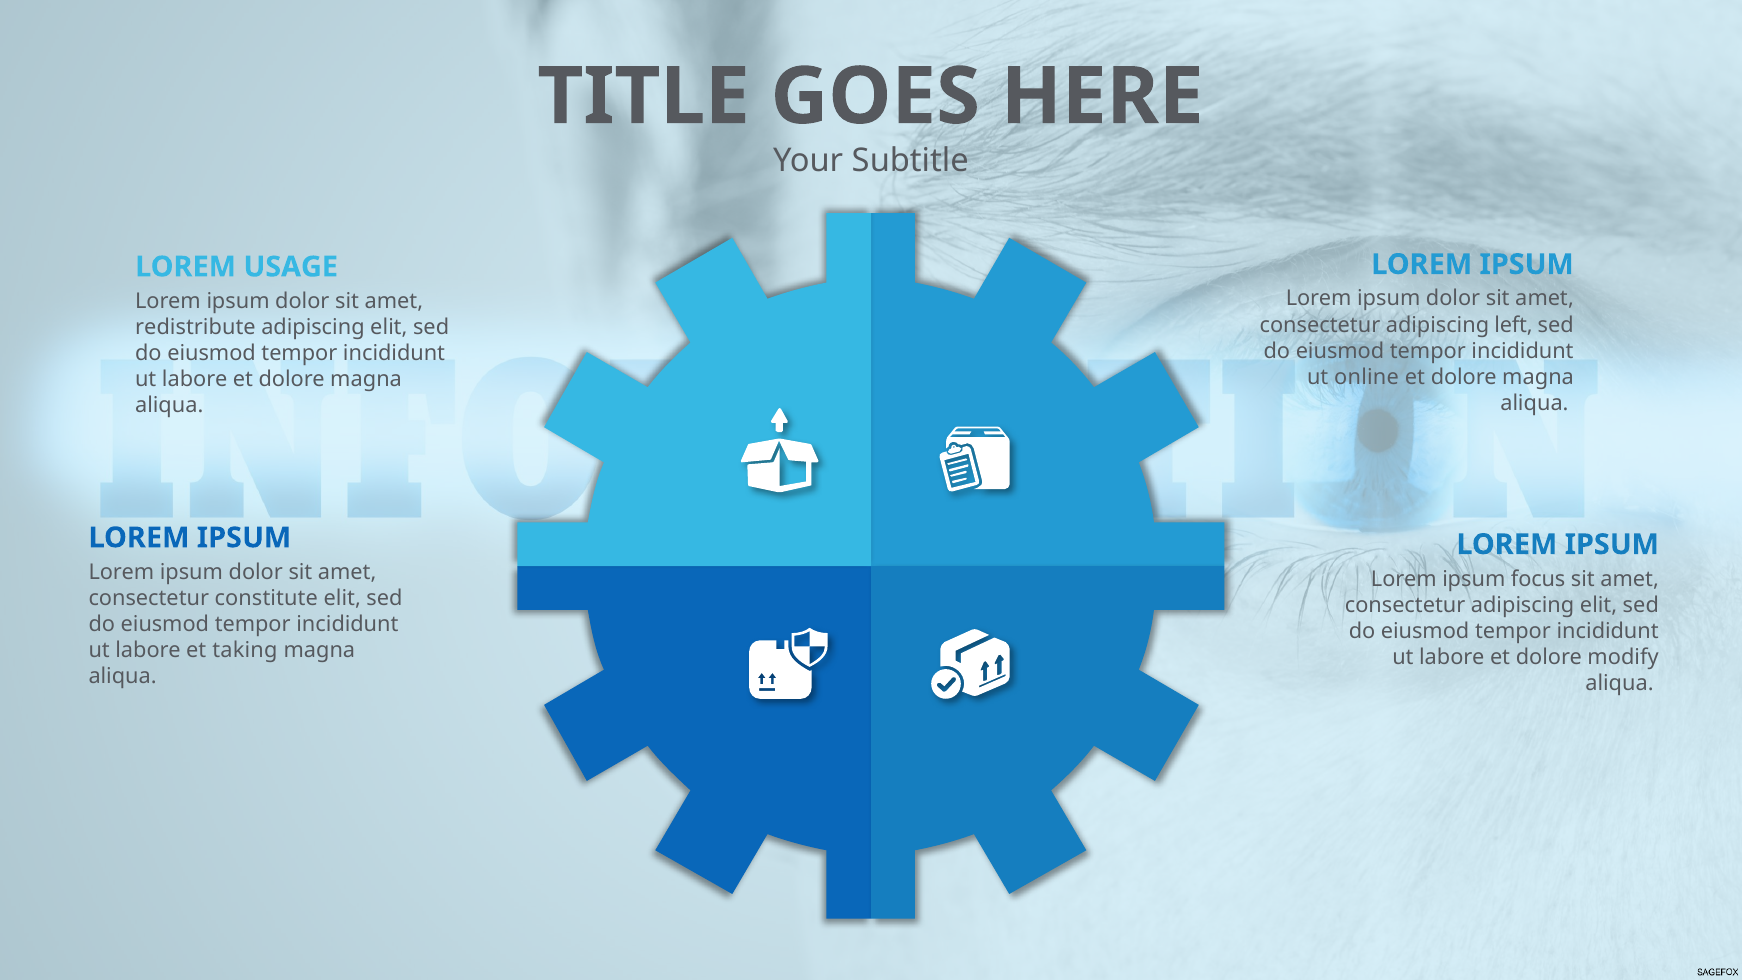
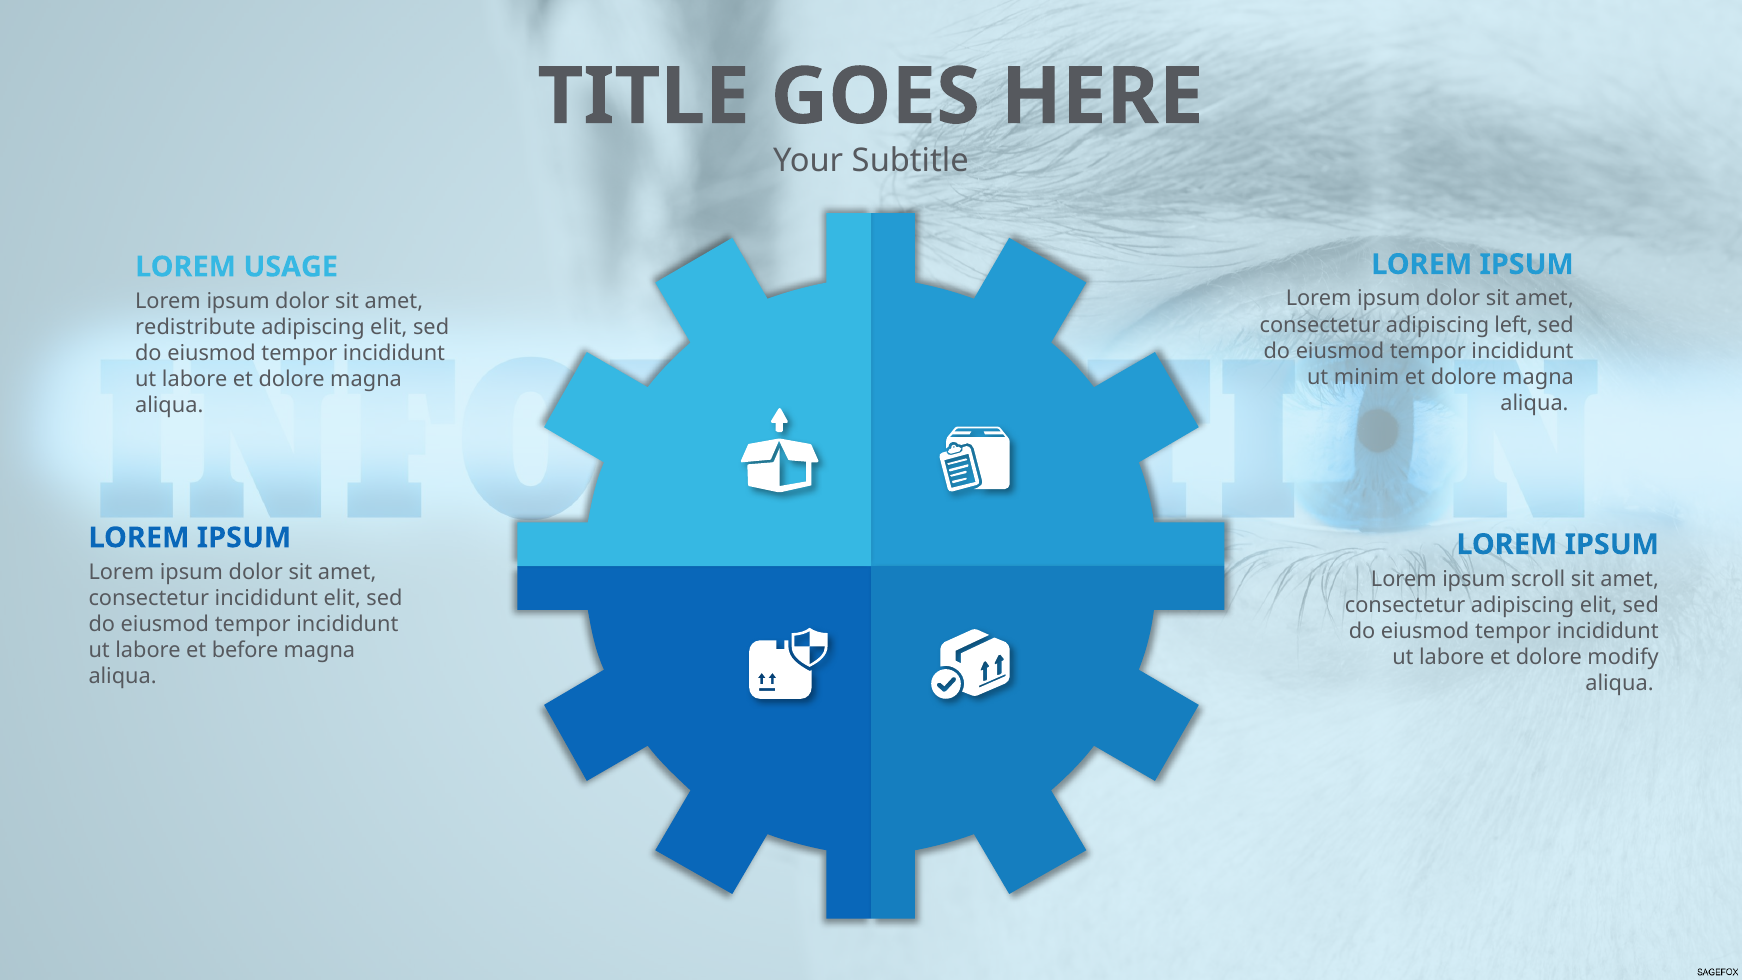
online: online -> minim (1367, 377)
focus: focus -> scroll (1538, 579)
consectetur constitute: constitute -> incididunt (266, 598)
taking: taking -> before (245, 650)
